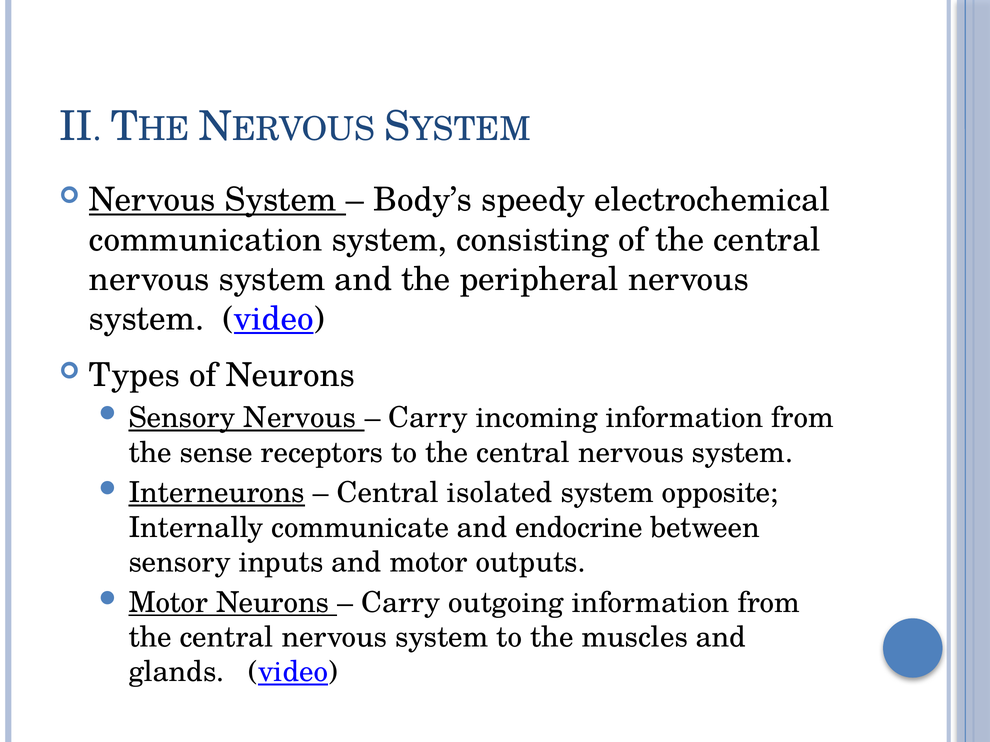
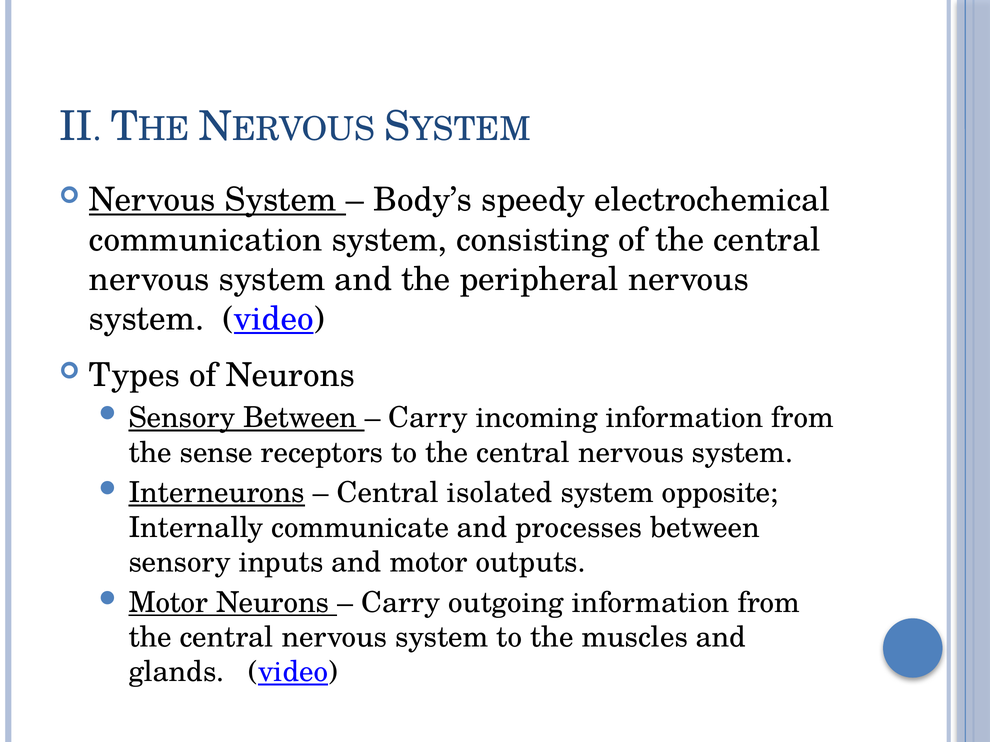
Sensory Nervous: Nervous -> Between (300, 418)
endocrine: endocrine -> processes (579, 528)
